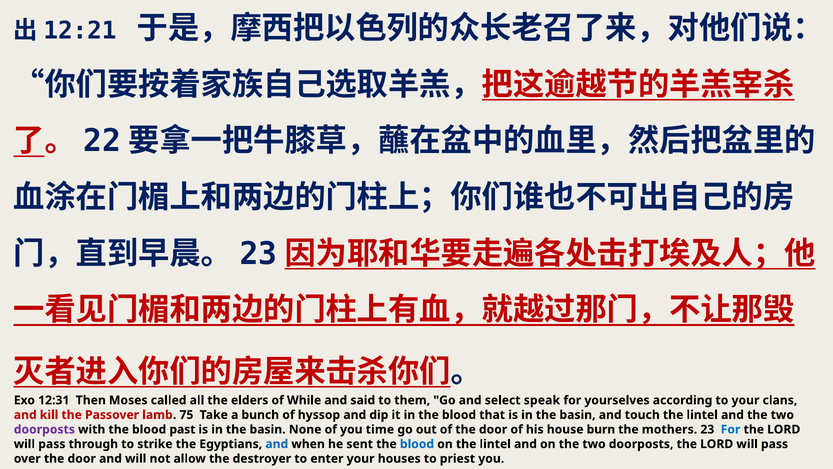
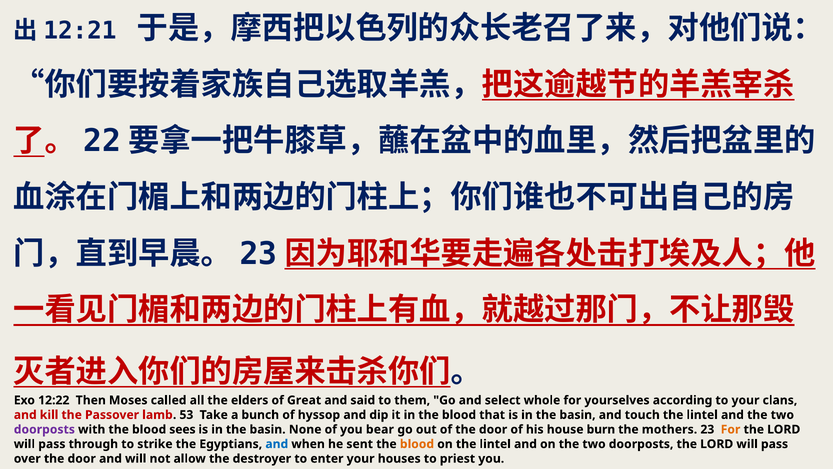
12:31: 12:31 -> 12:22 (54, 400)
While: While -> Great (304, 400)
speak: speak -> whole (542, 400)
75: 75 -> 53 (186, 414)
past: past -> sees (182, 429)
time: time -> bear (380, 429)
For colour: blue -> orange (731, 429)
blood colour: blue -> orange (417, 444)
